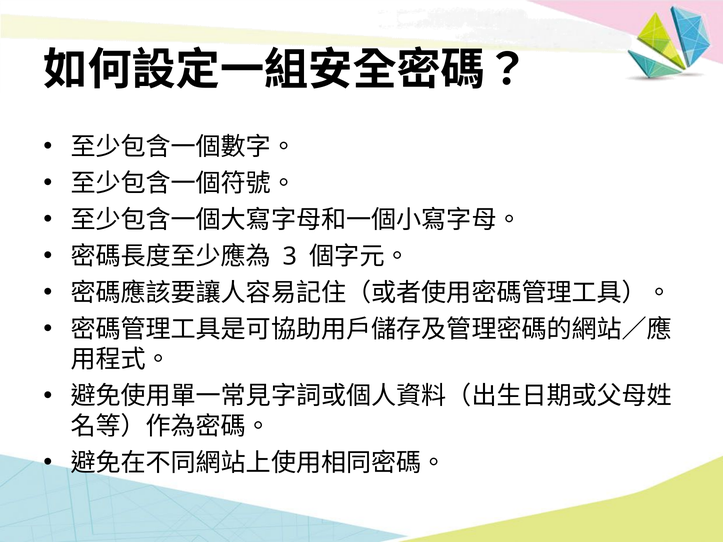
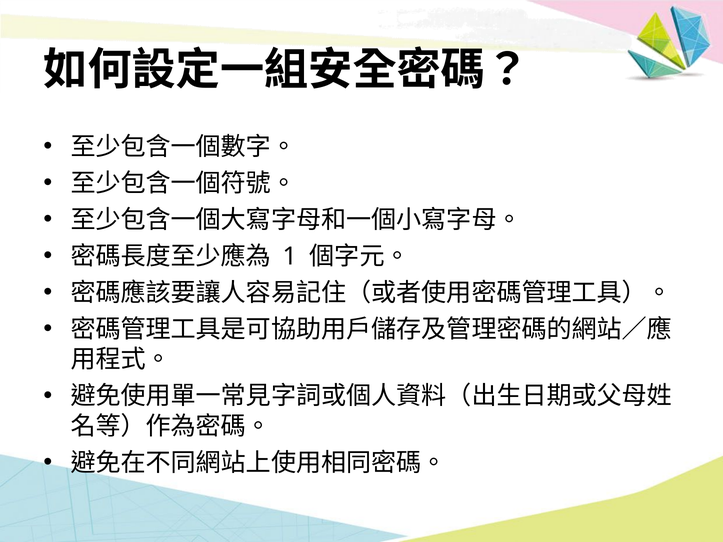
3: 3 -> 1 (290, 257)
